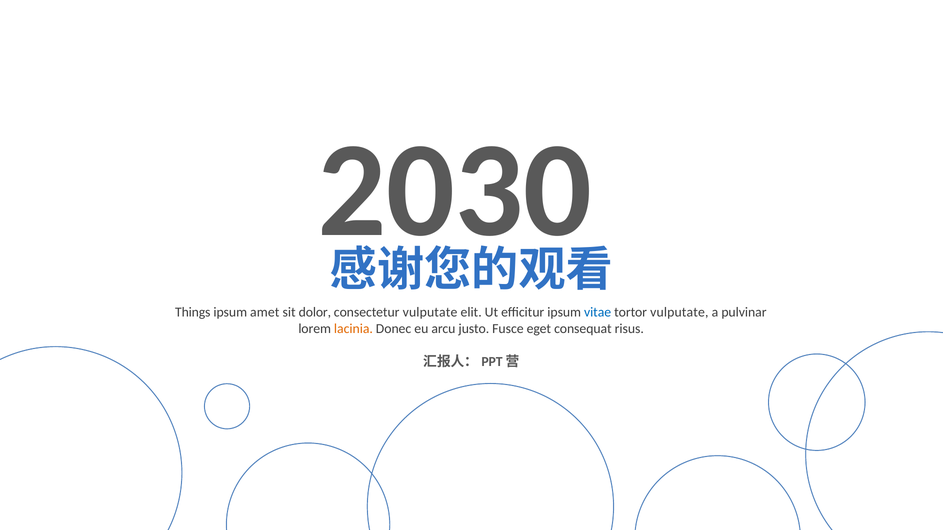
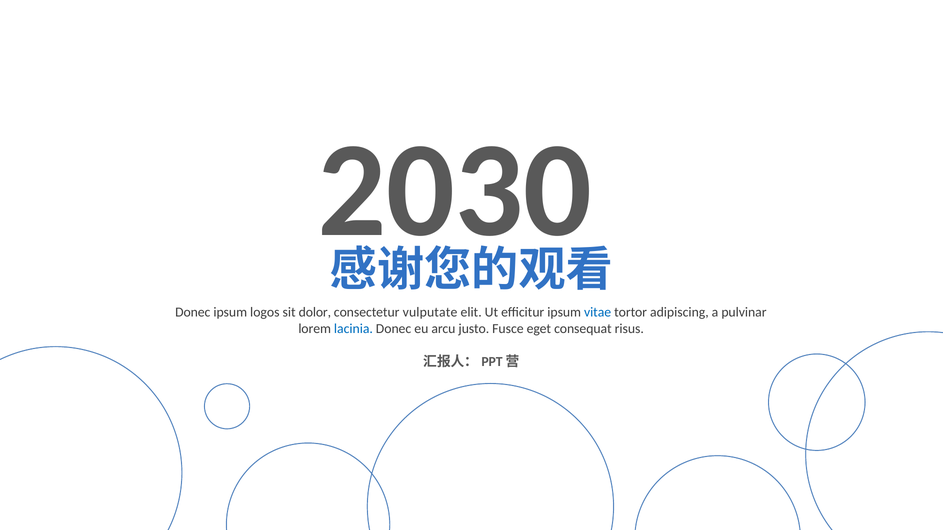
Things: Things -> Donec (193, 313)
amet: amet -> logos (265, 313)
tortor vulputate: vulputate -> adipiscing (679, 313)
lacinia colour: orange -> blue (353, 329)
